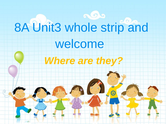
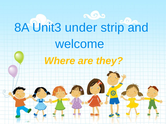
whole: whole -> under (81, 28)
